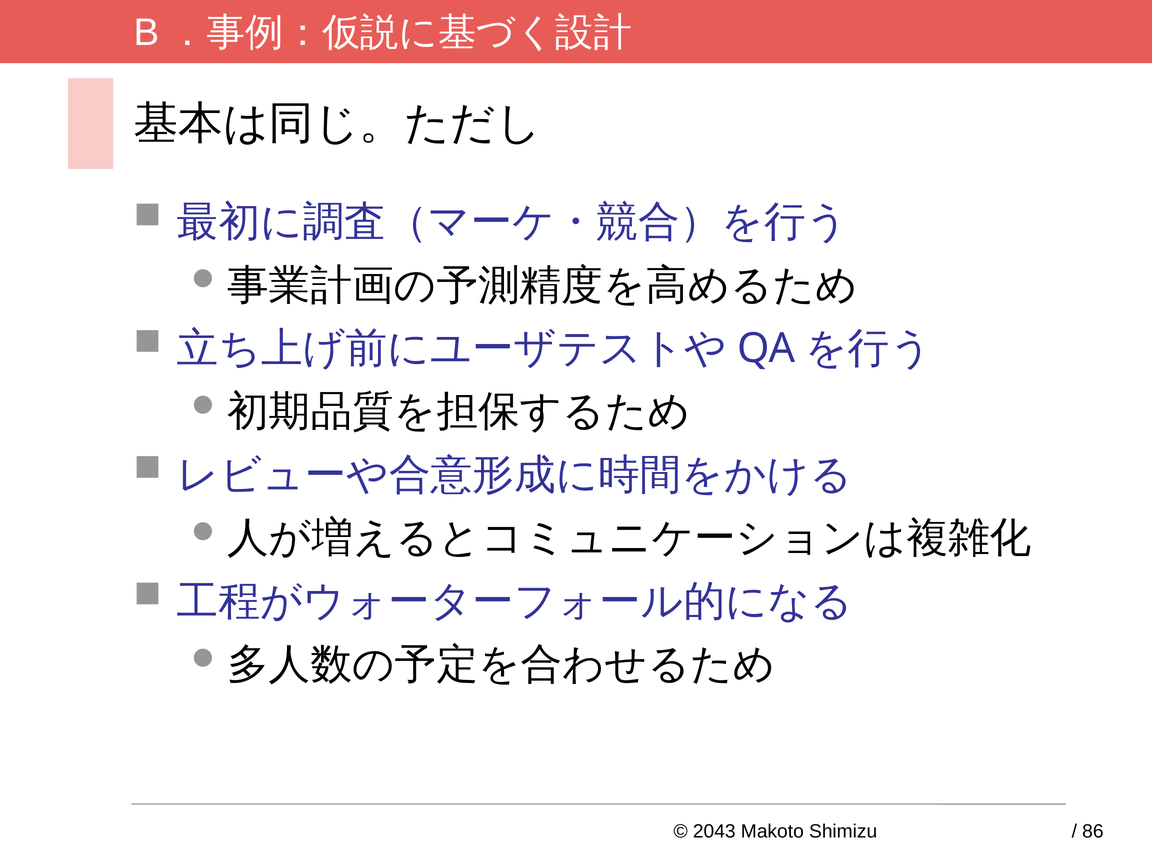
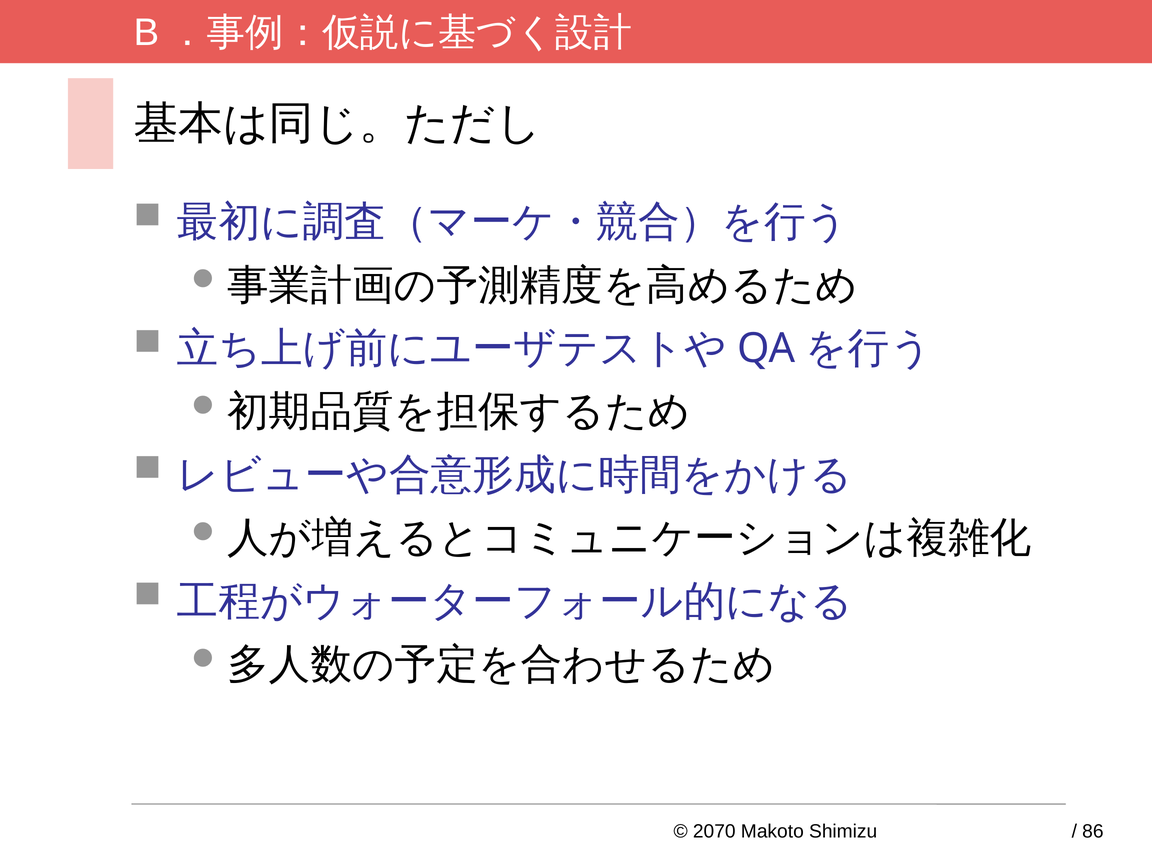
2043: 2043 -> 2070 (714, 832)
